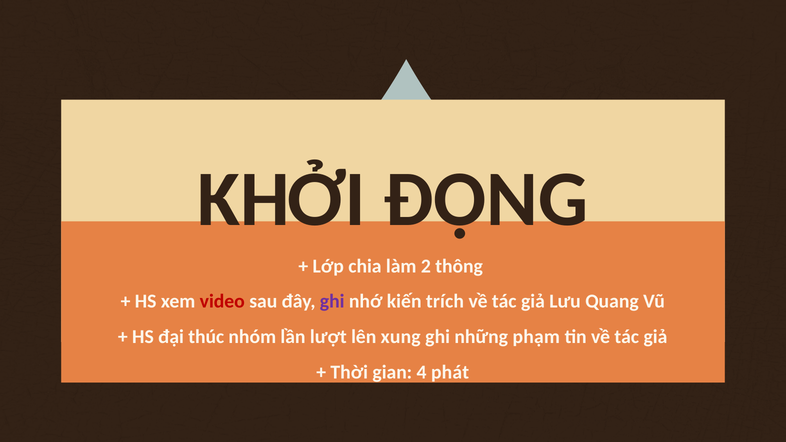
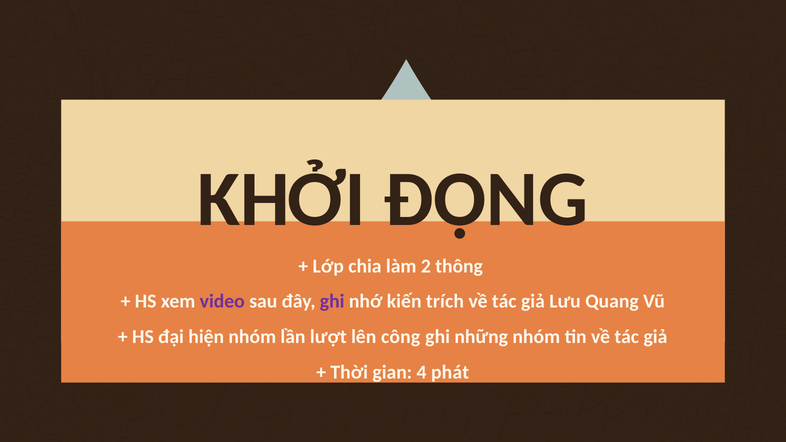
video colour: red -> purple (222, 302)
thúc: thúc -> hiện (206, 337)
xung: xung -> công (401, 337)
những phạm: phạm -> nhóm (536, 337)
